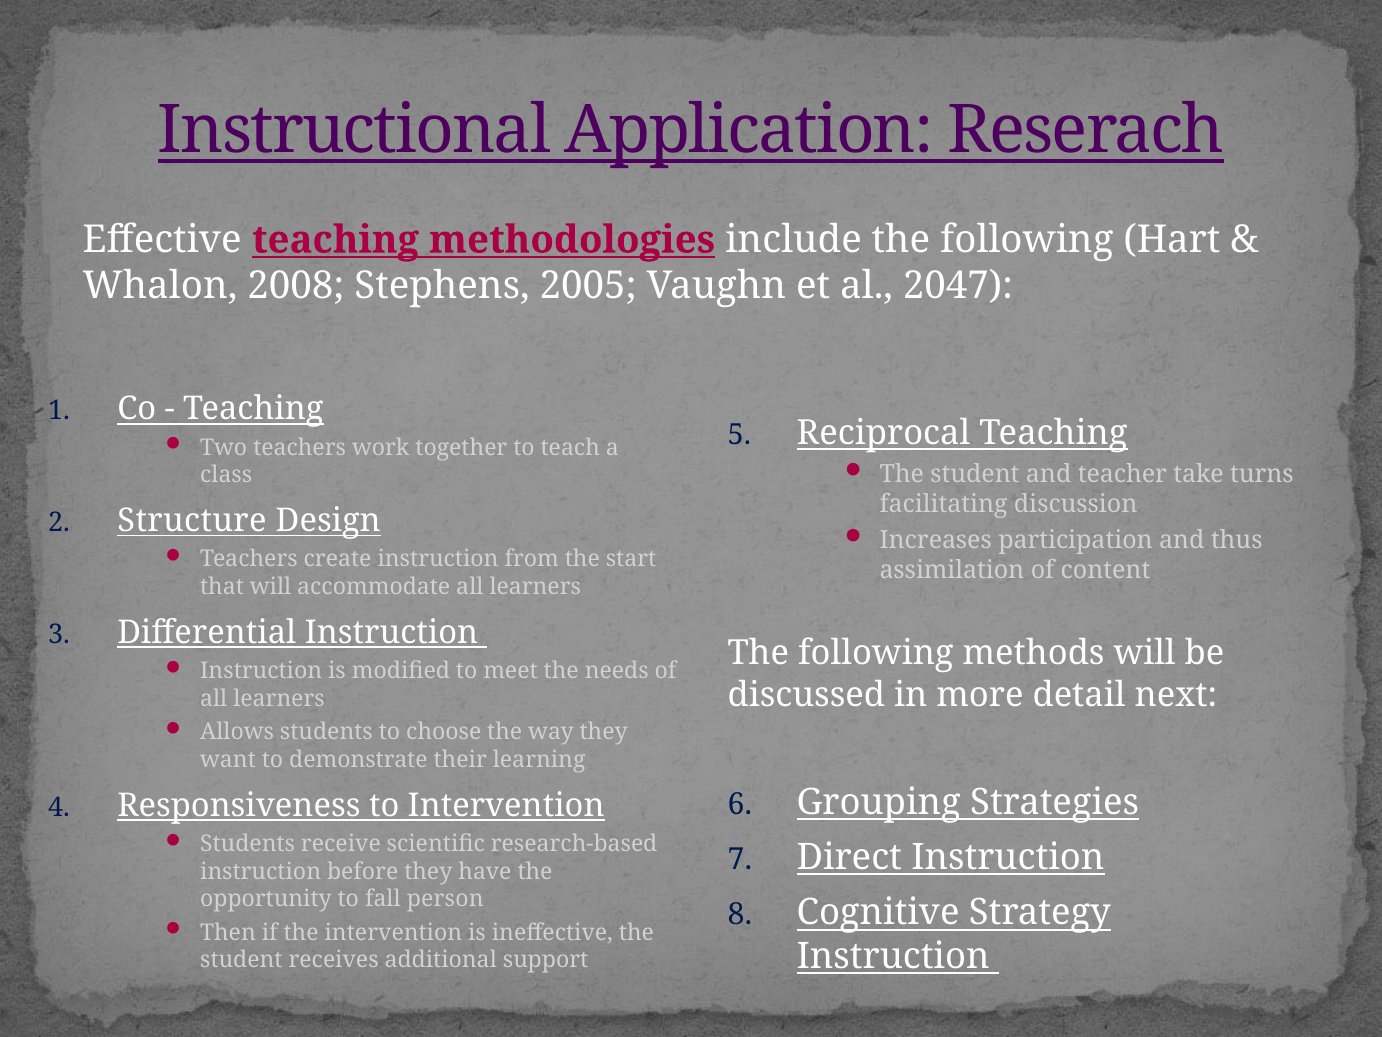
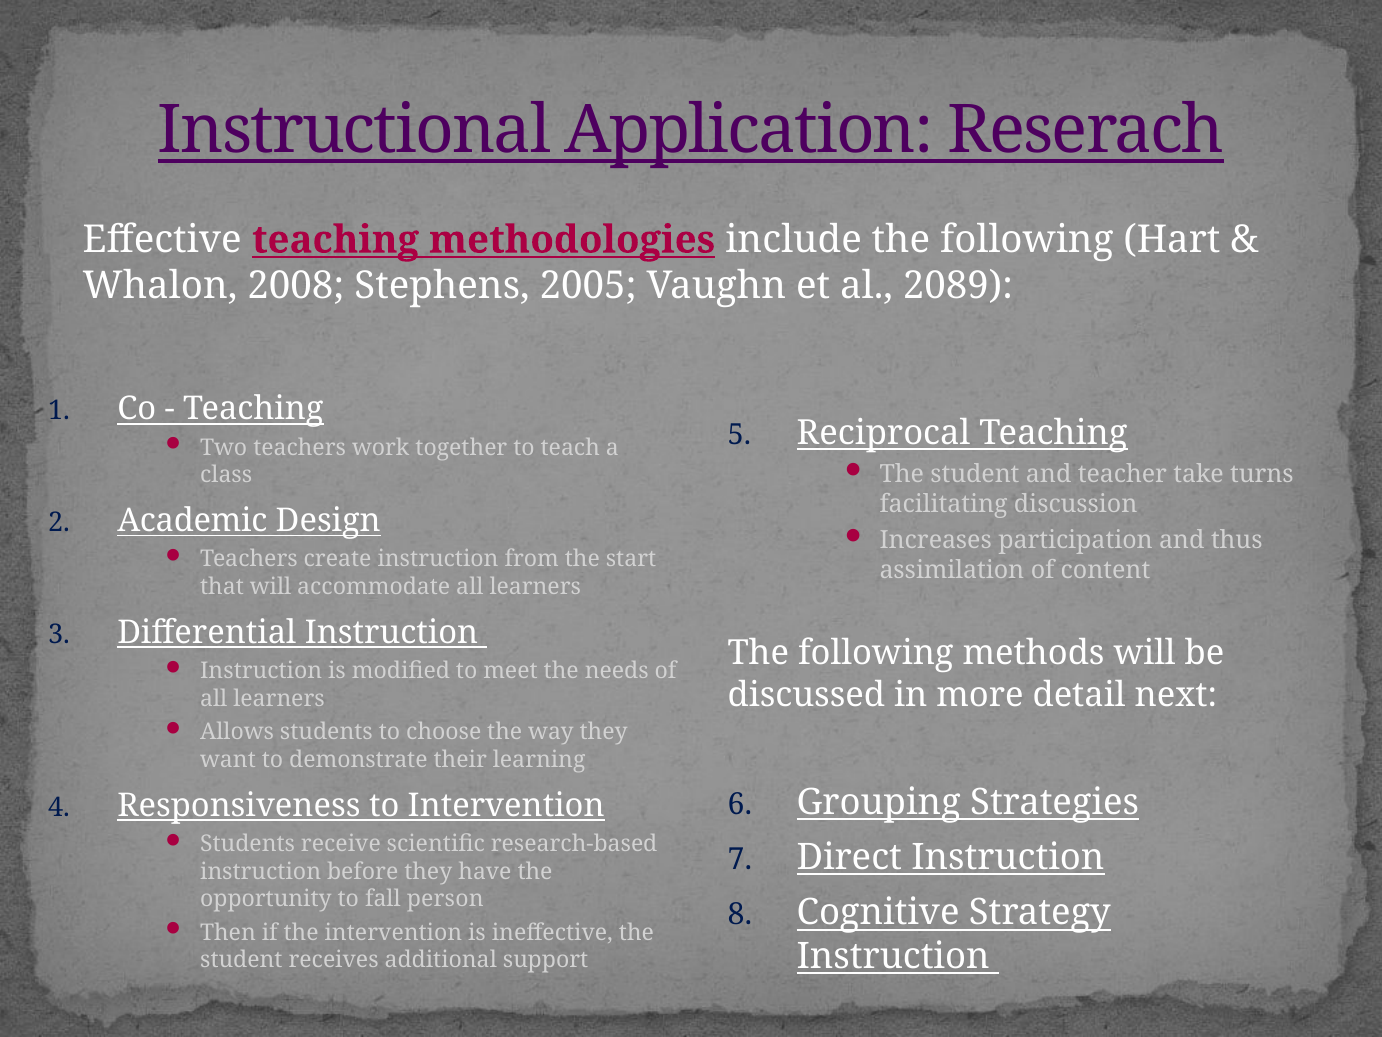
2047: 2047 -> 2089 (958, 286)
Structure: Structure -> Academic (192, 520)
